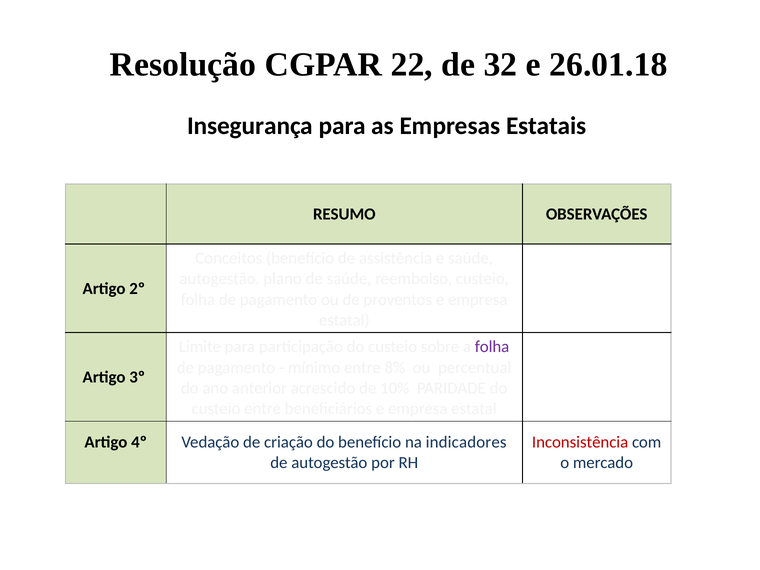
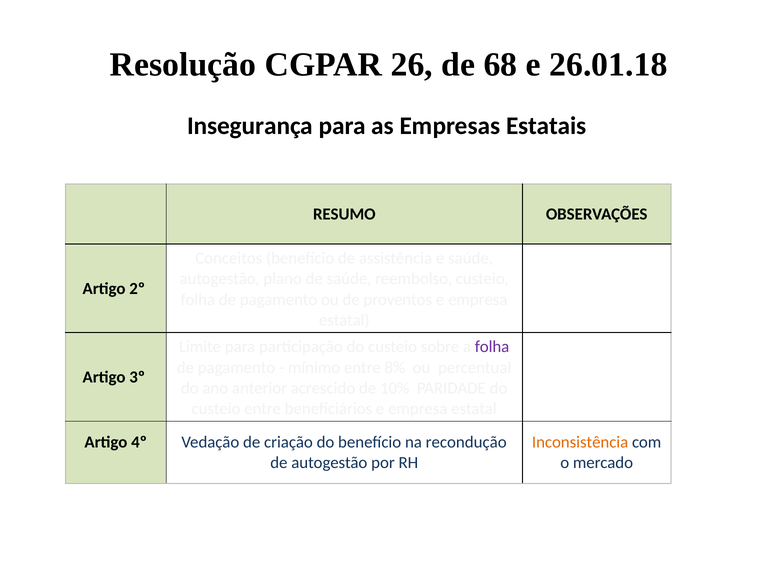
22: 22 -> 26 (412, 64)
32: 32 -> 68 (500, 64)
indicadores: indicadores -> recondução (466, 442)
Inconsistência colour: red -> orange (580, 442)
